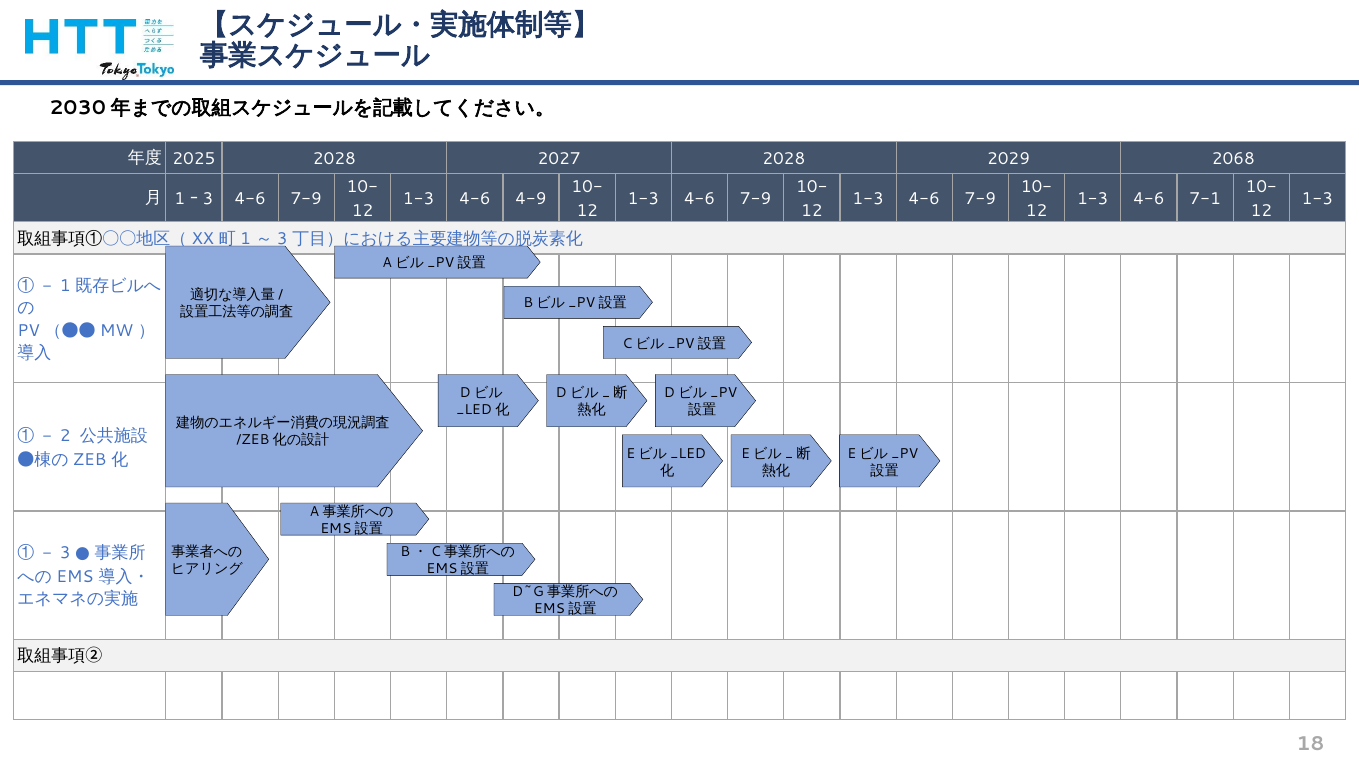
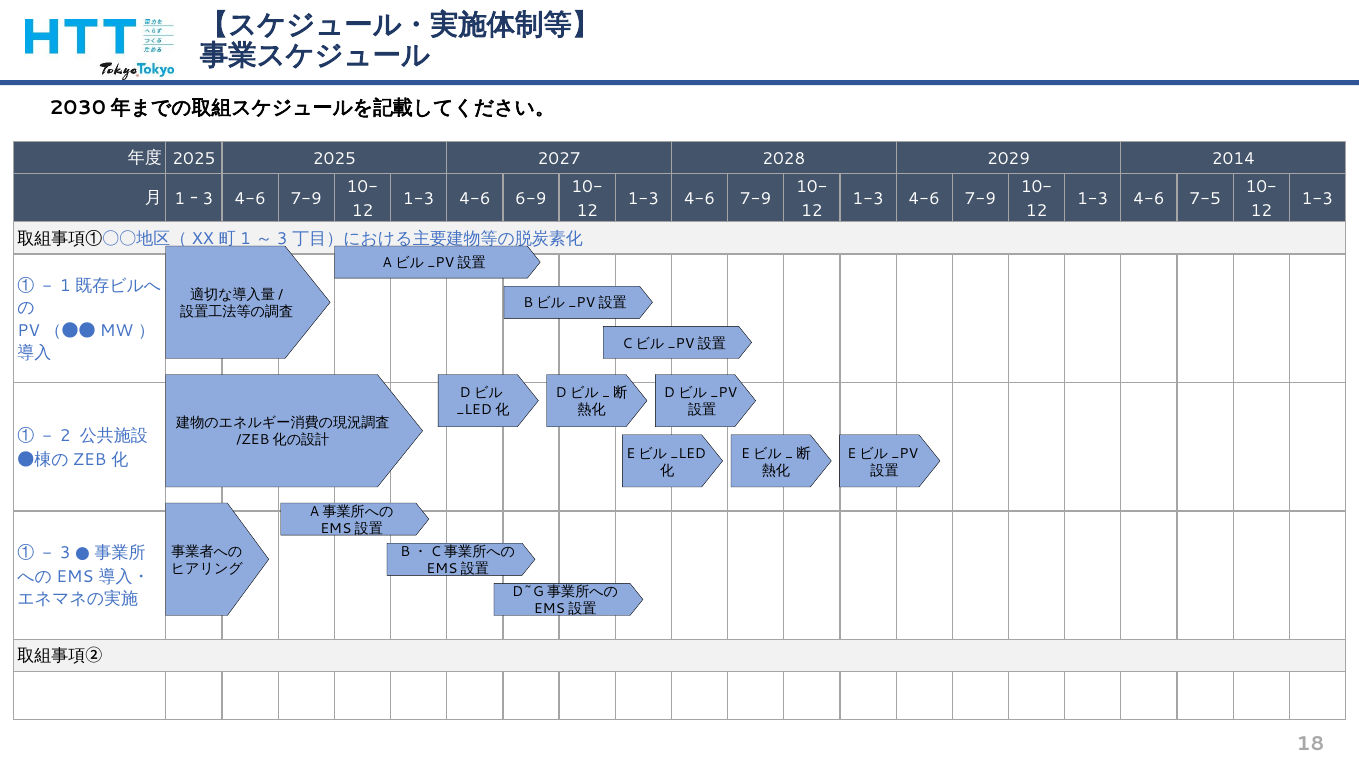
2025 2028: 2028 -> 2025 (334, 159)
2068: 2068 -> 2014 (1233, 159)
4-9: 4-9 -> 6-9 (531, 199)
7-1: 7-1 -> 7-5 (1205, 199)
